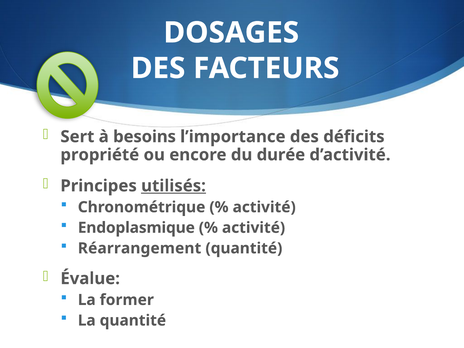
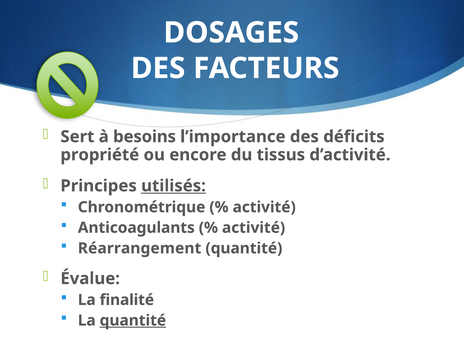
durée: durée -> tissus (281, 155)
Endoplasmique: Endoplasmique -> Anticoagulants (136, 228)
former: former -> finalité (127, 300)
quantité underline: none -> present (133, 320)
